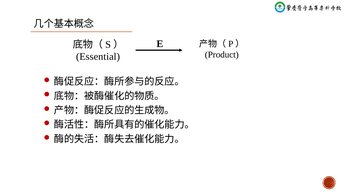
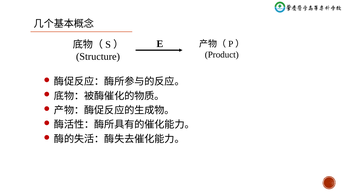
Essential: Essential -> Structure (98, 57)
